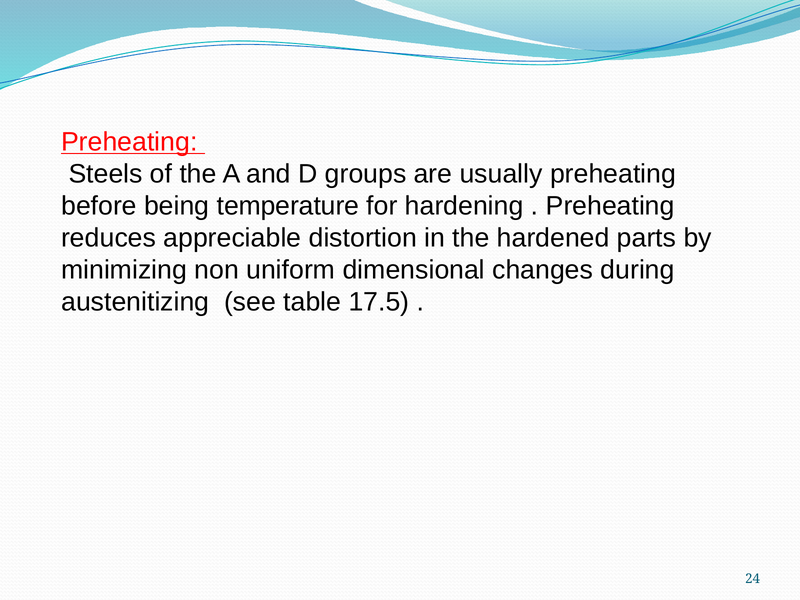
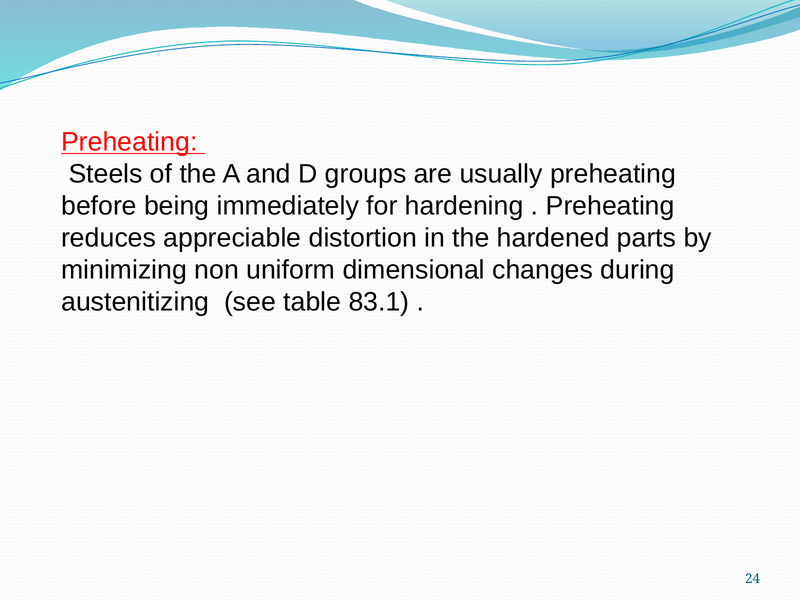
temperature: temperature -> immediately (288, 206)
17.5: 17.5 -> 83.1 (379, 302)
